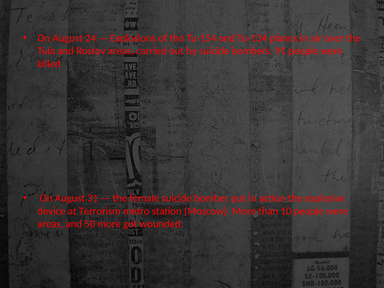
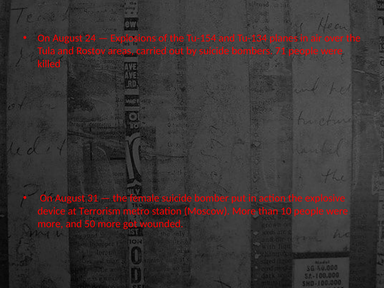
91: 91 -> 71 (281, 51)
areas: areas -> more (50, 224)
